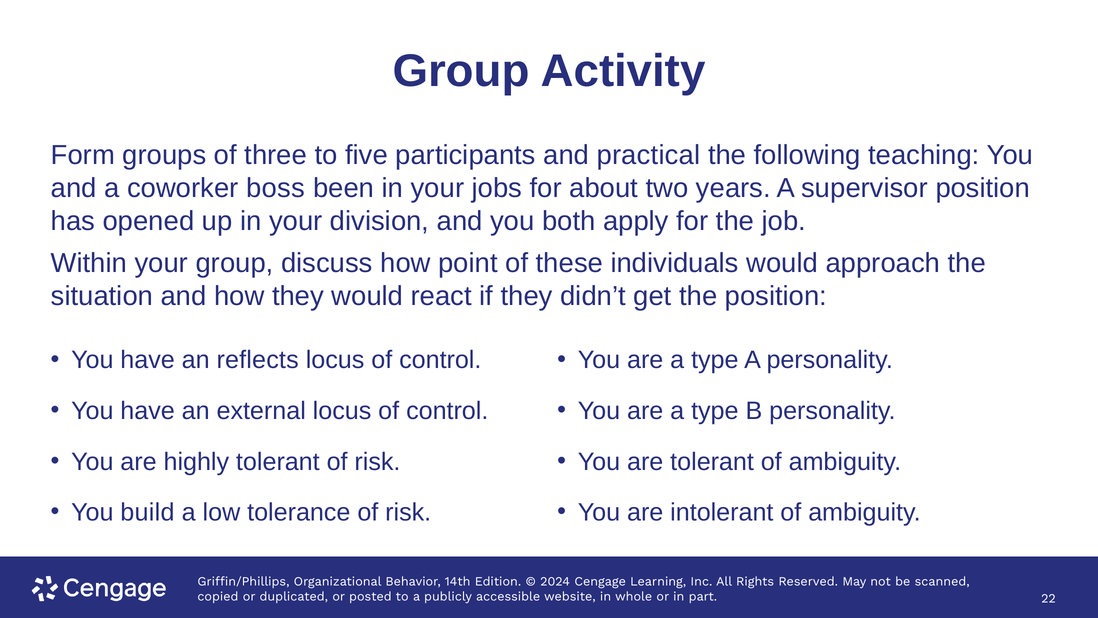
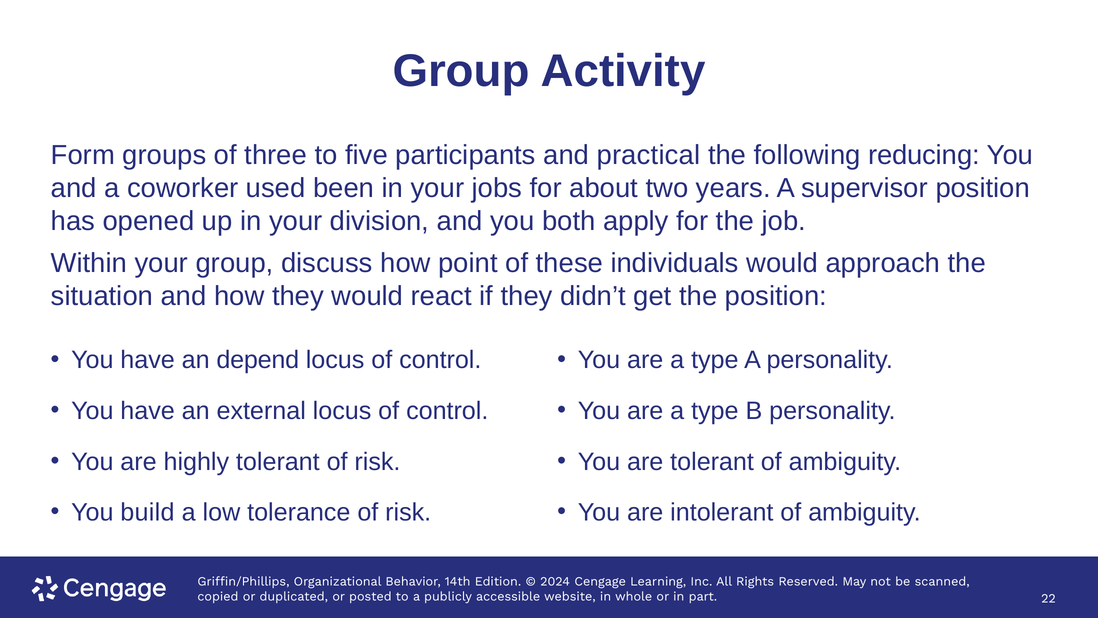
teaching: teaching -> reducing (924, 155)
boss: boss -> used (276, 188)
reflects: reflects -> depend (258, 360)
